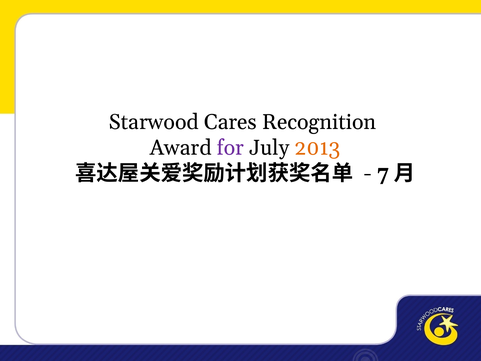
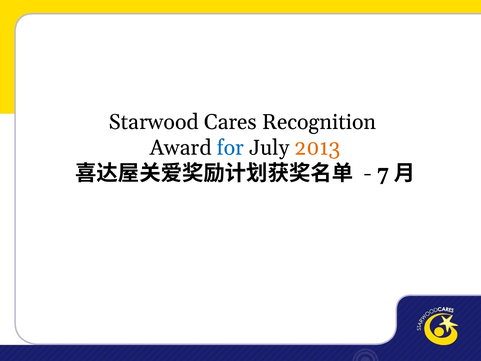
for colour: purple -> blue (230, 148)
